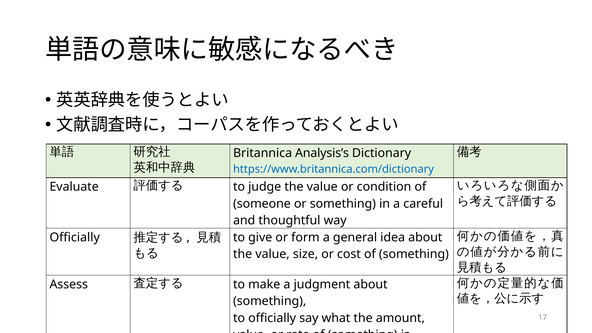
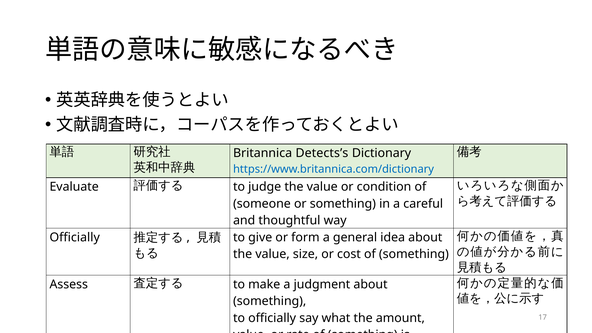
Analysis’s: Analysis’s -> Detects’s (322, 153)
